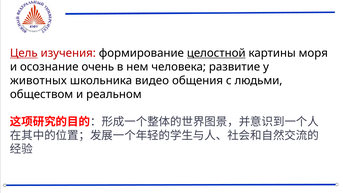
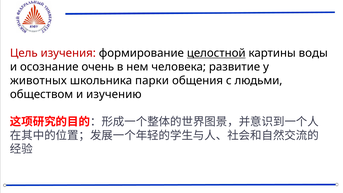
Цель underline: present -> none (24, 53)
моря: моря -> воды (313, 53)
видео: видео -> парки (152, 81)
реальном: реальном -> изучению (114, 94)
